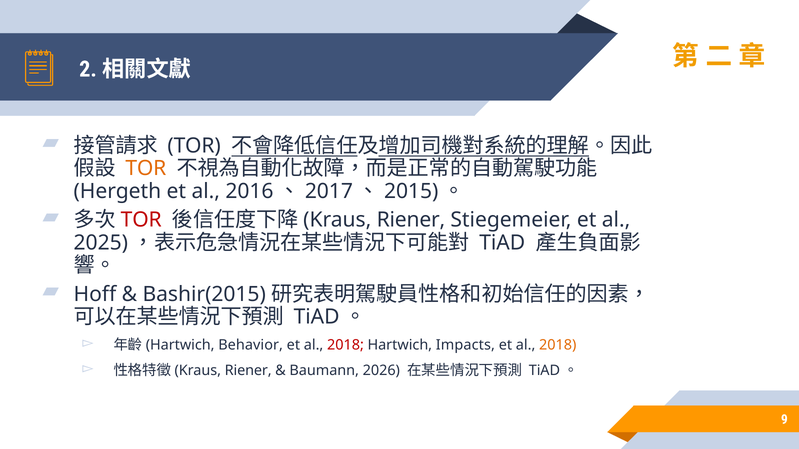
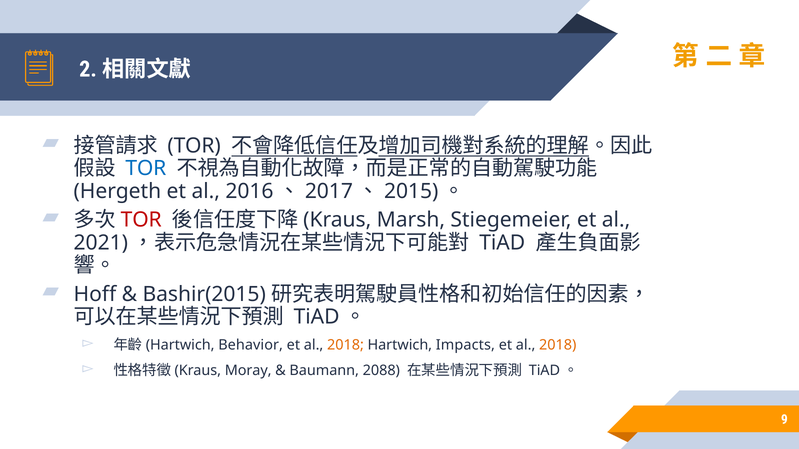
TOR colour: orange -> blue (146, 169)
Riener: Riener -> Marsh (411, 220)
2025: 2025 -> 2021 (101, 243)
2018 colour: red -> orange (345, 346)
Riener: Riener -> Moray (248, 371)
2026: 2026 -> 2088 (381, 371)
